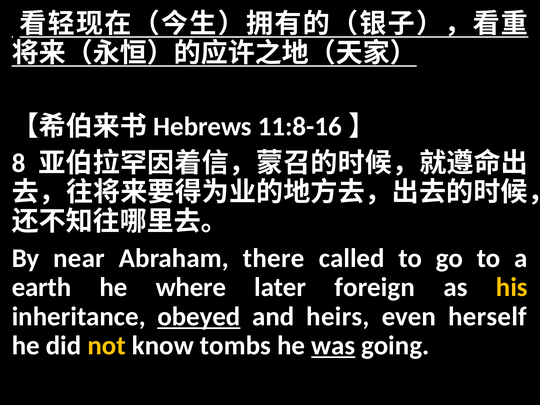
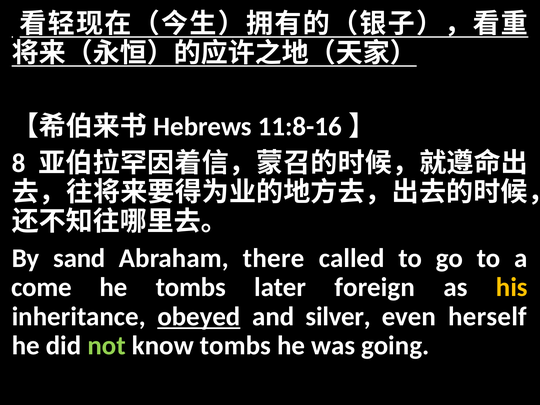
near: near -> sand (79, 258)
earth: earth -> come (42, 287)
he where: where -> tombs (191, 287)
heirs: heirs -> silver (338, 317)
not colour: yellow -> light green (107, 346)
was underline: present -> none (333, 346)
